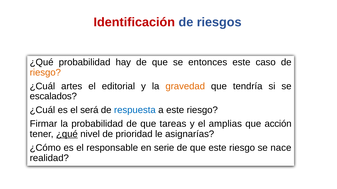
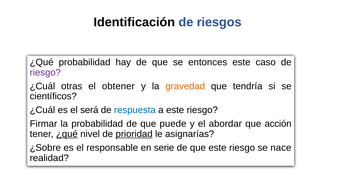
Identificación colour: red -> black (134, 22)
riesgo colour: orange -> purple (45, 73)
artes: artes -> otras (72, 86)
editorial: editorial -> obtener (118, 86)
escalados: escalados -> científicos (53, 97)
tareas: tareas -> puede (173, 124)
amplias: amplias -> abordar (225, 124)
prioridad underline: none -> present (134, 134)
¿Cómo: ¿Cómo -> ¿Sobre (45, 148)
